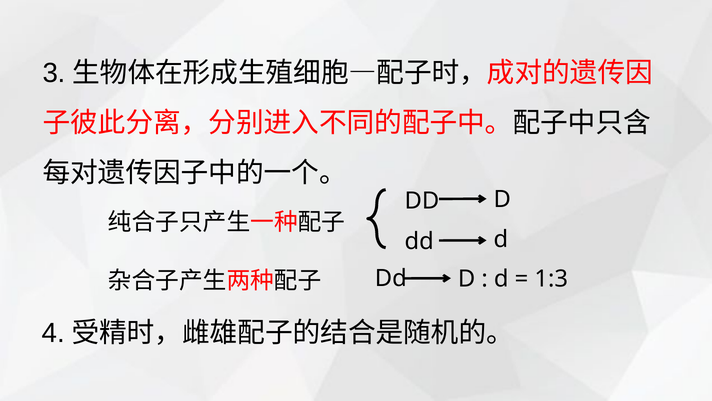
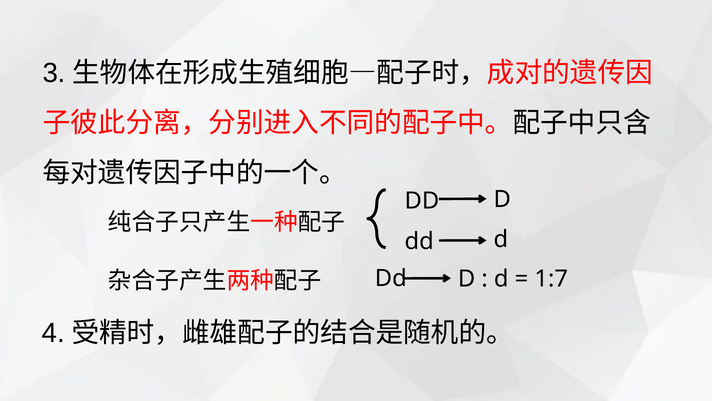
1:3: 1:3 -> 1:7 (551, 279)
